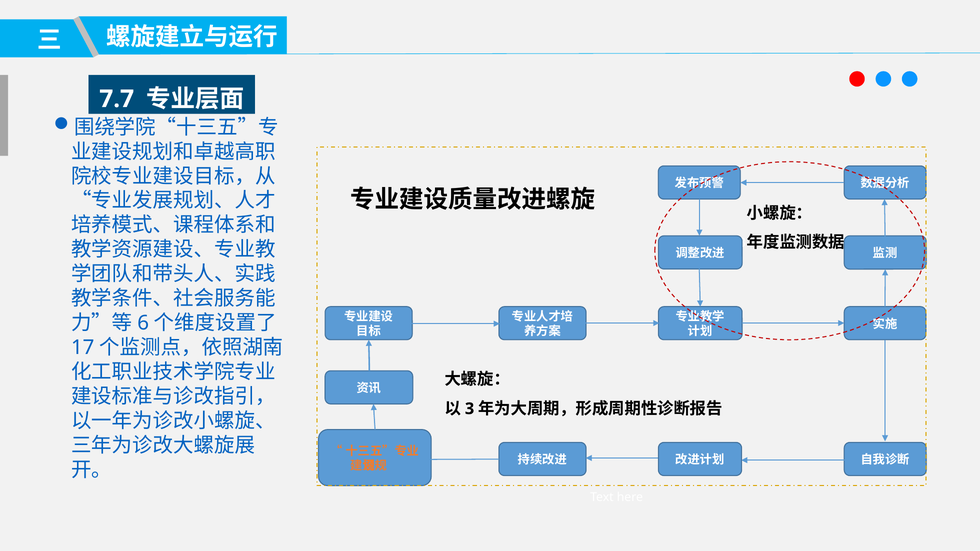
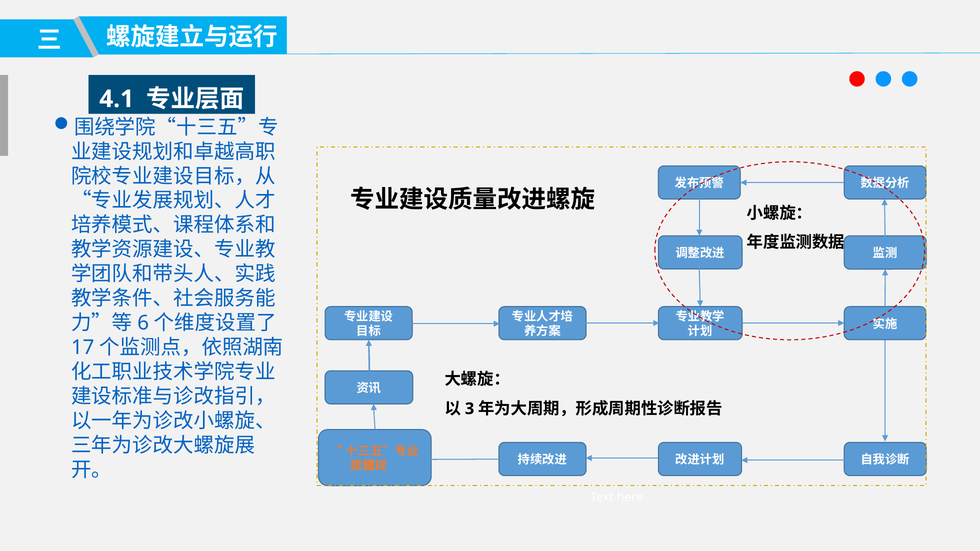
7.7: 7.7 -> 4.1 (117, 99)
